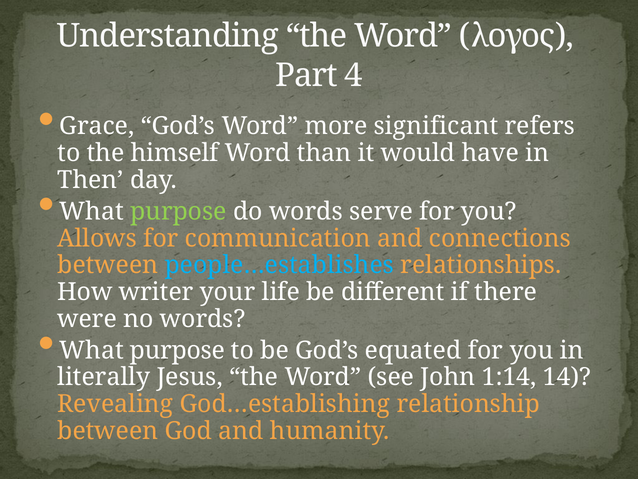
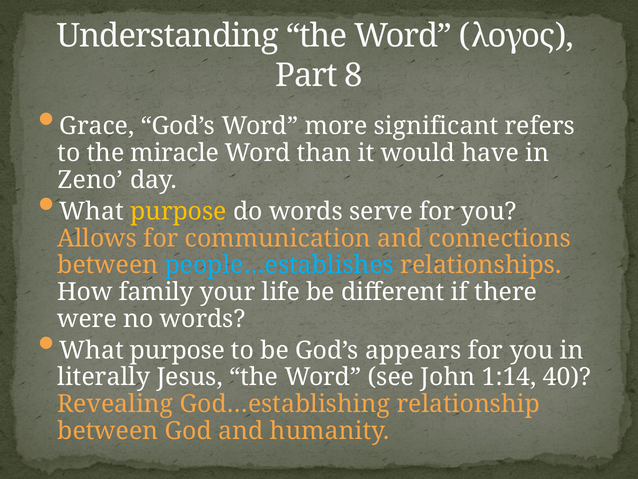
4: 4 -> 8 (354, 75)
himself: himself -> miracle (175, 153)
Then: Then -> Zeno (90, 180)
purpose colour: light green -> yellow (178, 211)
writer: writer -> family (156, 292)
equated: equated -> appears (413, 350)
14: 14 -> 40 (567, 377)
